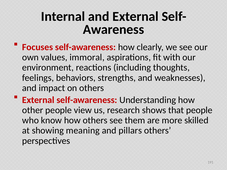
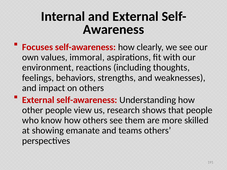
meaning: meaning -> emanate (83, 131)
pillars: pillars -> teams (130, 131)
